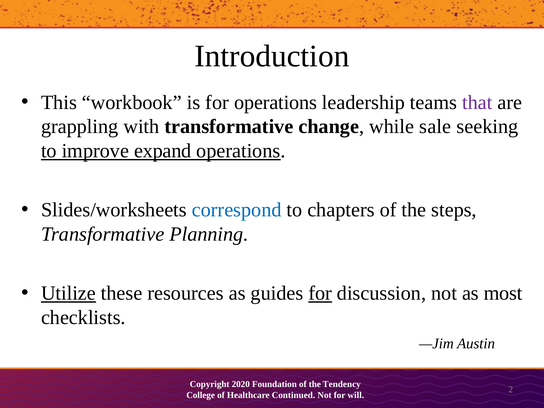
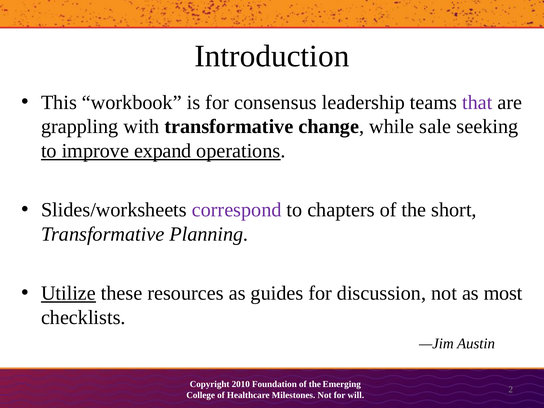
for operations: operations -> consensus (275, 102)
correspond colour: blue -> purple (237, 210)
steps: steps -> short (454, 210)
for underline: present -> none (320, 293)
2020: 2020 -> 2010 (241, 384)
Tendency: Tendency -> Emerging (342, 384)
Continued: Continued -> Milestones (293, 395)
